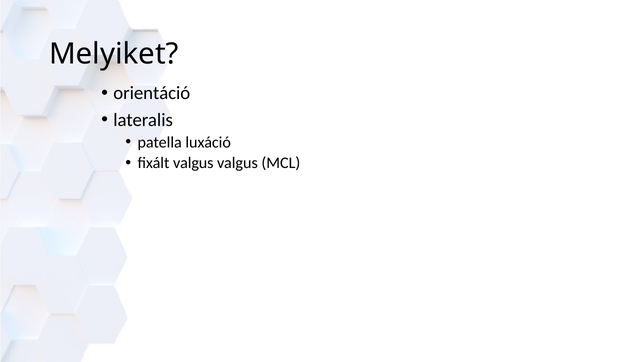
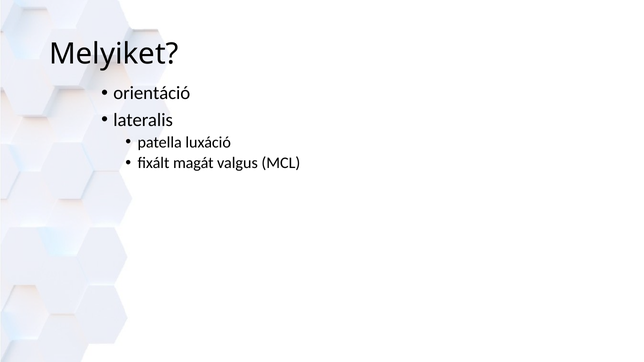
fixált valgus: valgus -> magát (193, 163)
